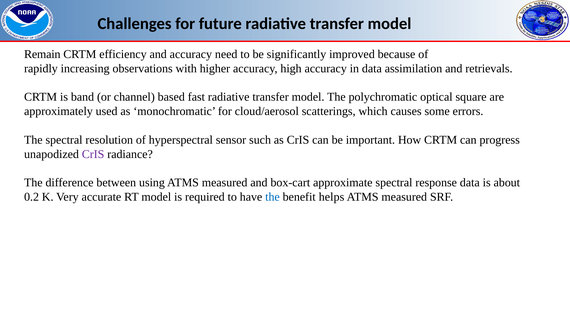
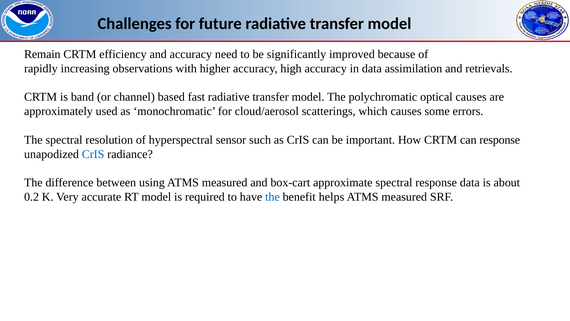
optical square: square -> causes (471, 97)
can progress: progress -> response (500, 140)
CrIS colour: purple -> blue (93, 154)
